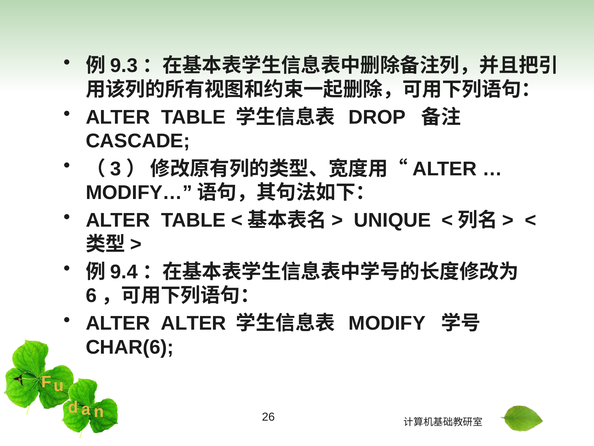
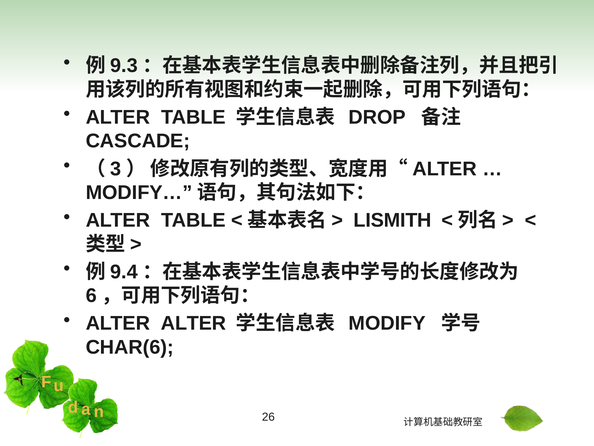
UNIQUE: UNIQUE -> LISMITH (393, 220)
